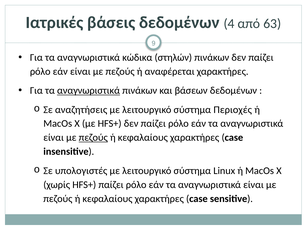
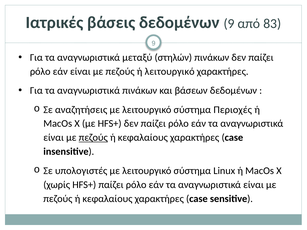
δεδομένων 4: 4 -> 9 (229, 24)
63: 63 -> 83 (272, 24)
κώδικα: κώδικα -> μεταξύ (137, 58)
ή αναφέρεται: αναφέρεται -> λειτουργικό (170, 72)
αναγνωριστικά underline: present -> none (89, 91)
